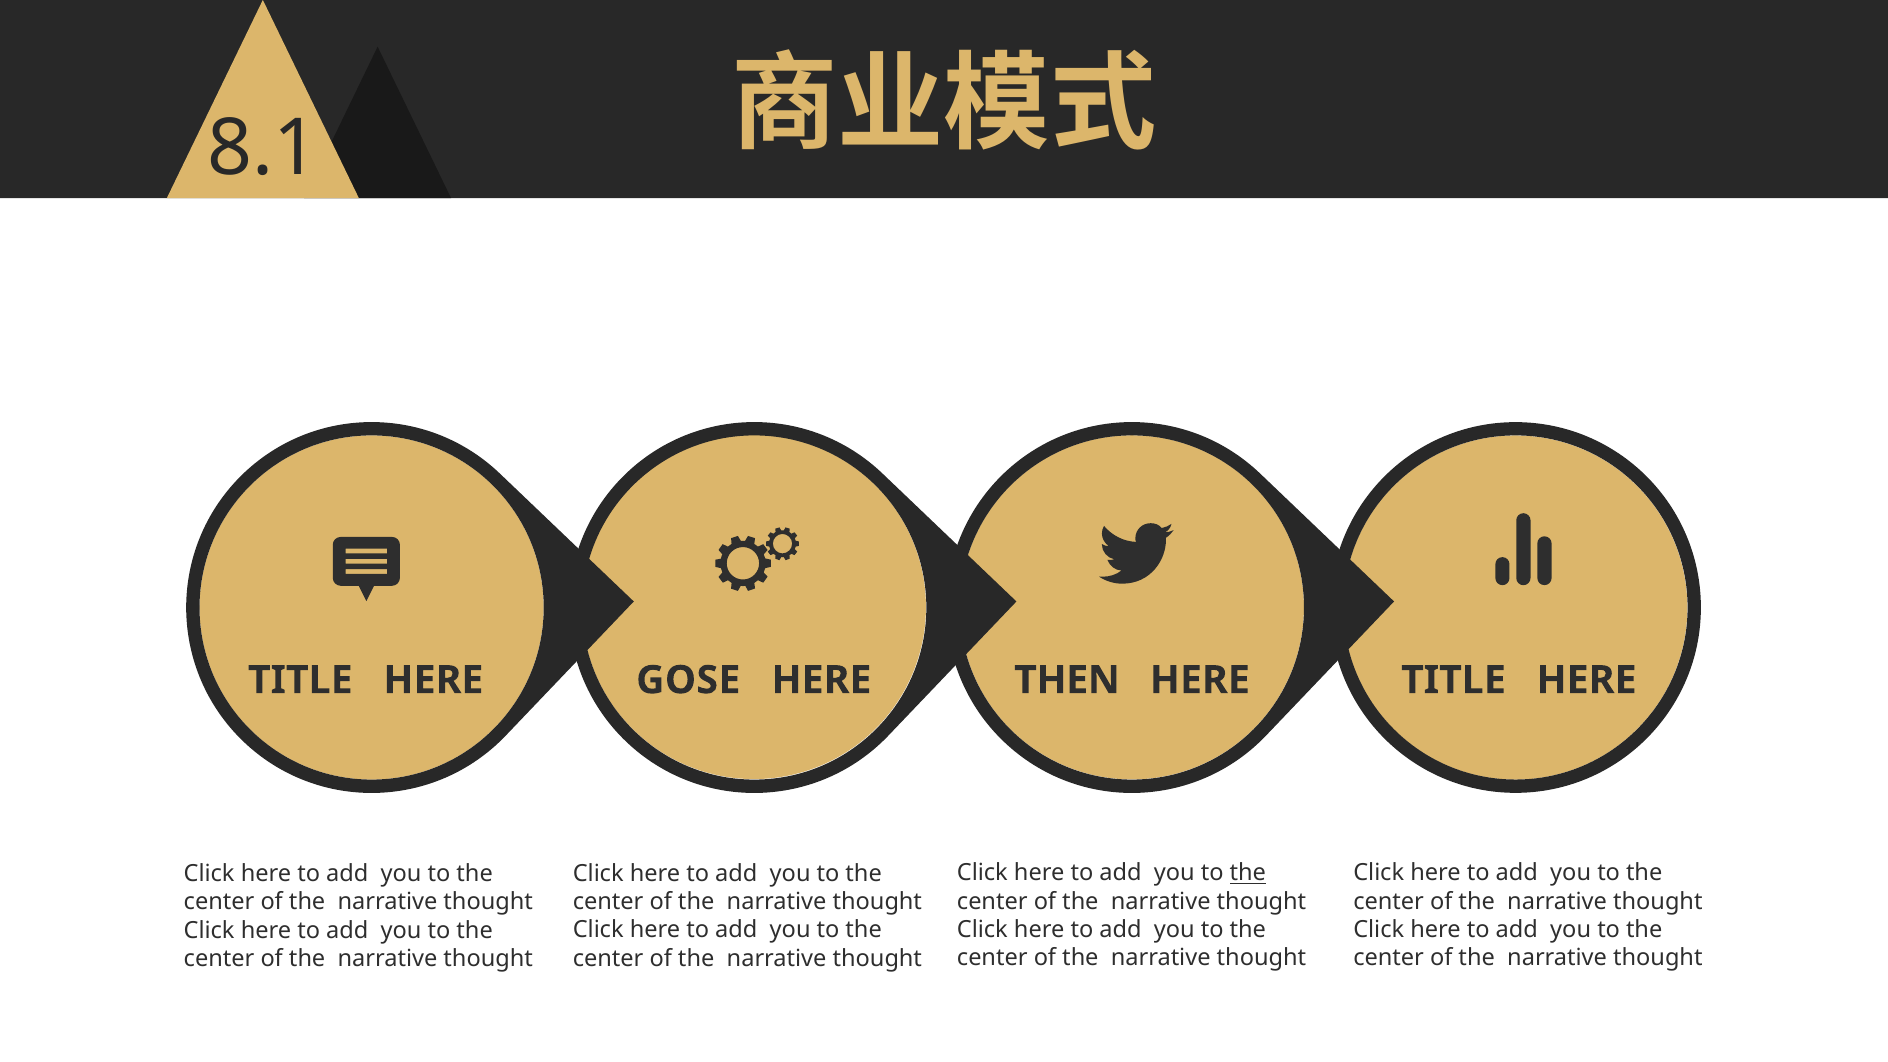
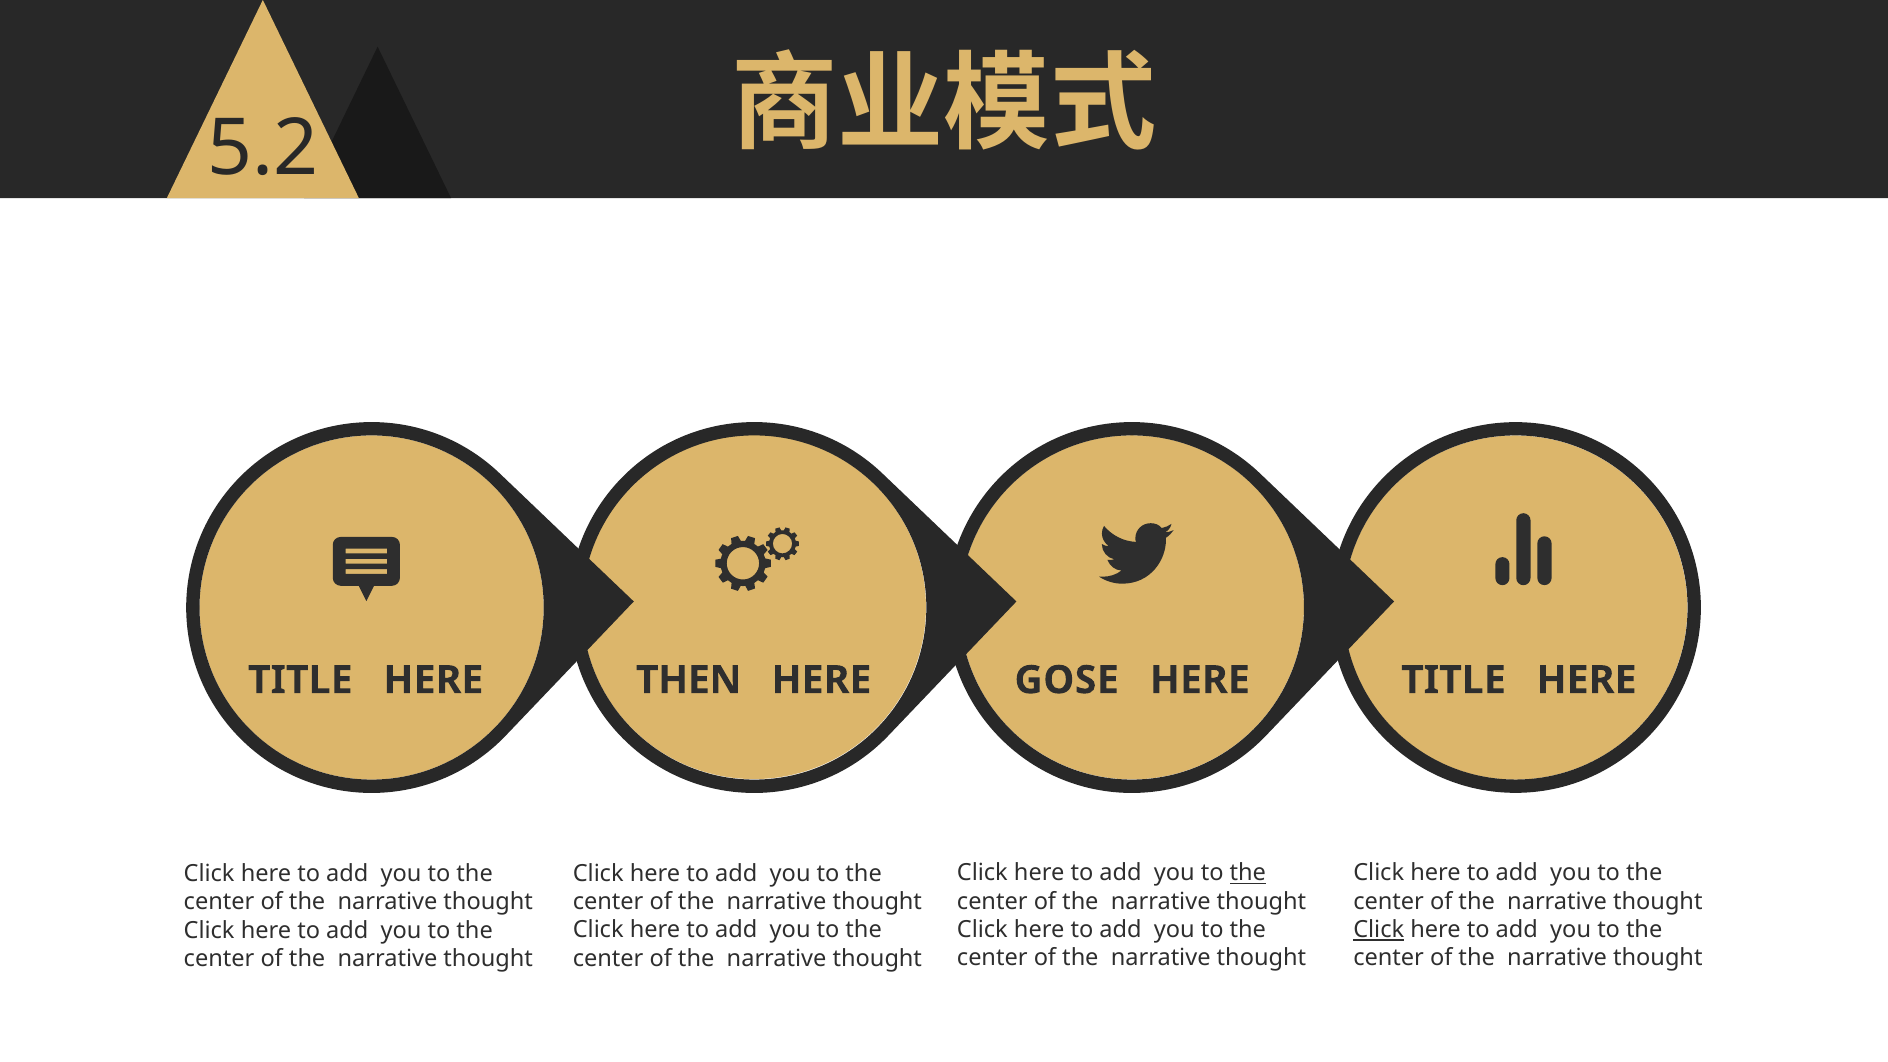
8.1: 8.1 -> 5.2 (263, 148)
GOSE: GOSE -> THEN (689, 680)
THEN: THEN -> GOSE (1067, 680)
Click underline: none -> present (1379, 930)
